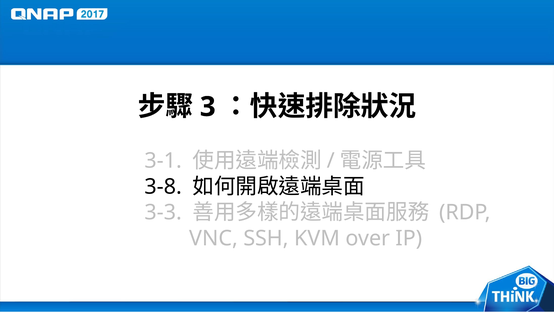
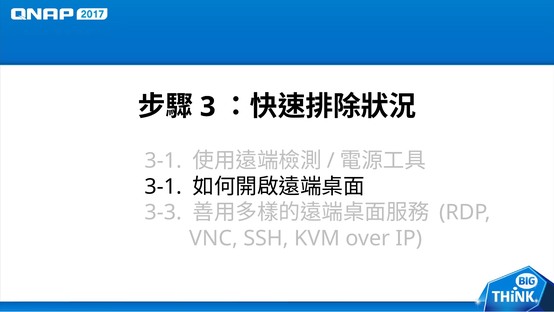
3-8: 3-8 -> 3-1 (163, 186)
